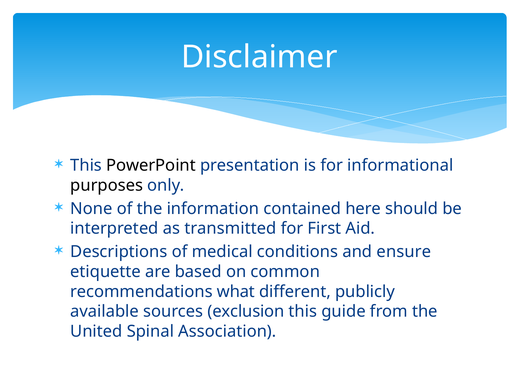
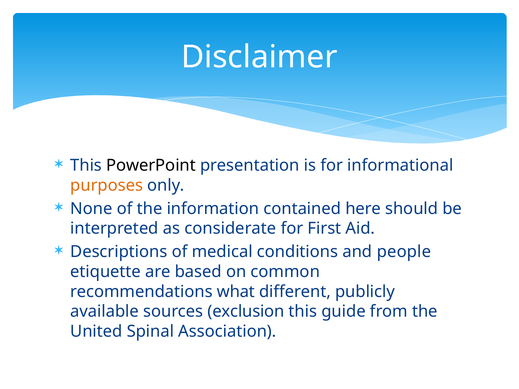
purposes colour: black -> orange (107, 185)
transmitted: transmitted -> considerate (230, 229)
ensure: ensure -> people (404, 252)
